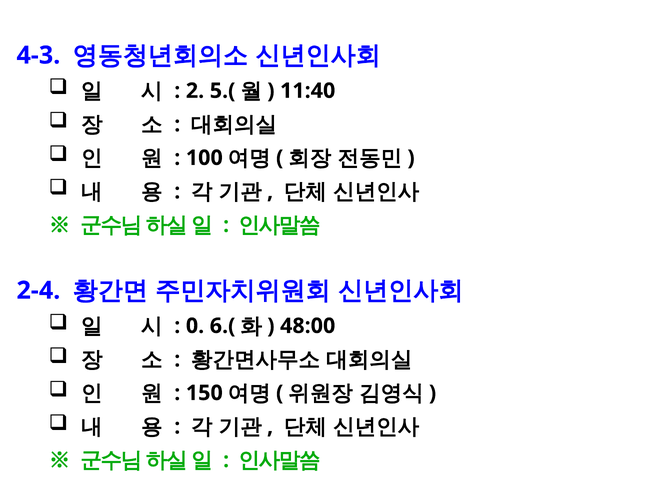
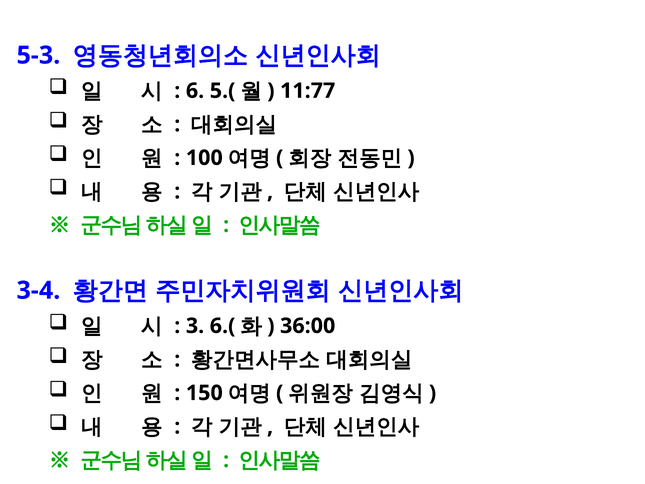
4-3: 4-3 -> 5-3 (38, 55)
2: 2 -> 6 (195, 91)
11:40: 11:40 -> 11:77 (308, 91)
2-4: 2-4 -> 3-4 (38, 290)
0: 0 -> 3 (195, 326)
48:00: 48:00 -> 36:00 (308, 326)
